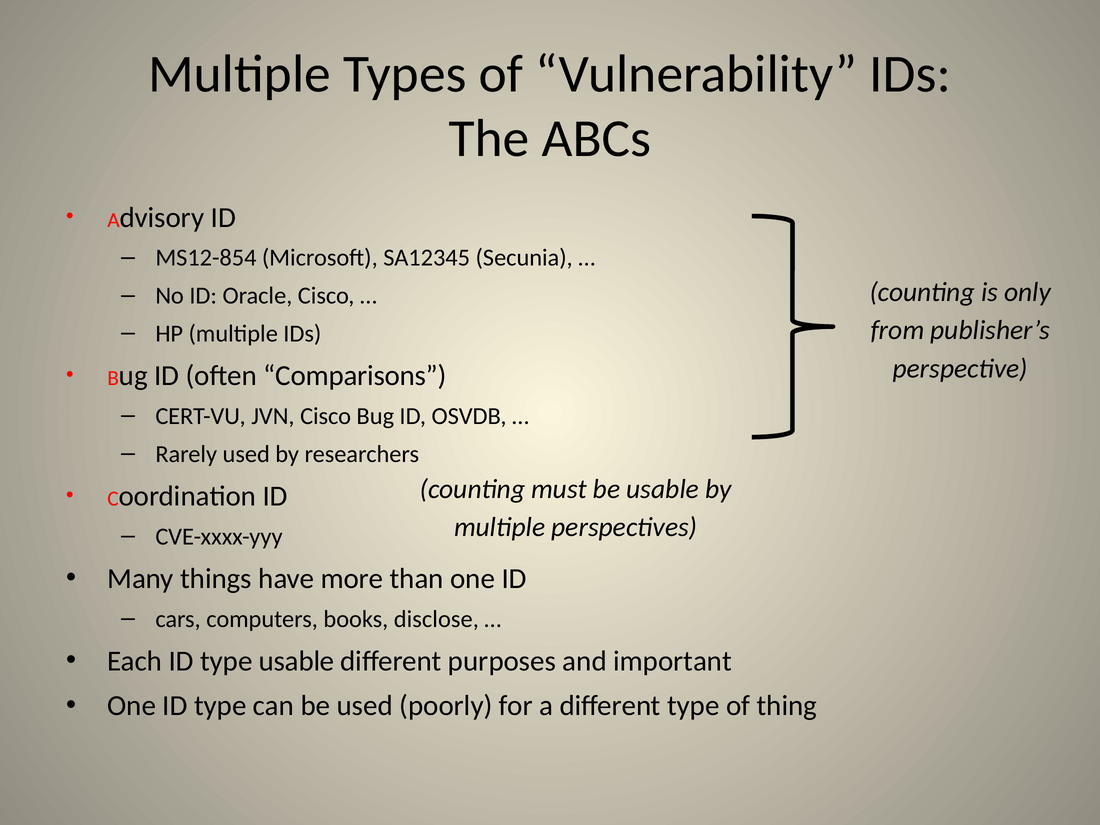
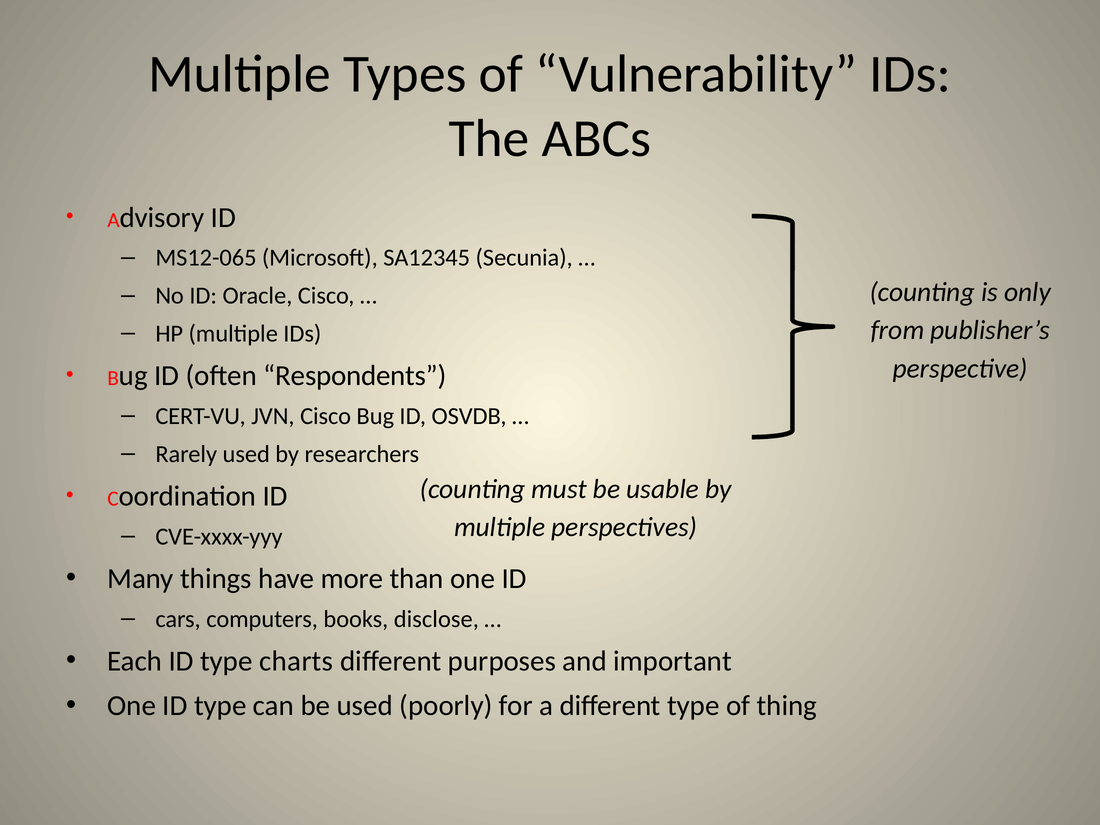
MS12-854: MS12-854 -> MS12-065 (206, 258)
Comparisons: Comparisons -> Respondents (355, 376)
type usable: usable -> charts (296, 661)
